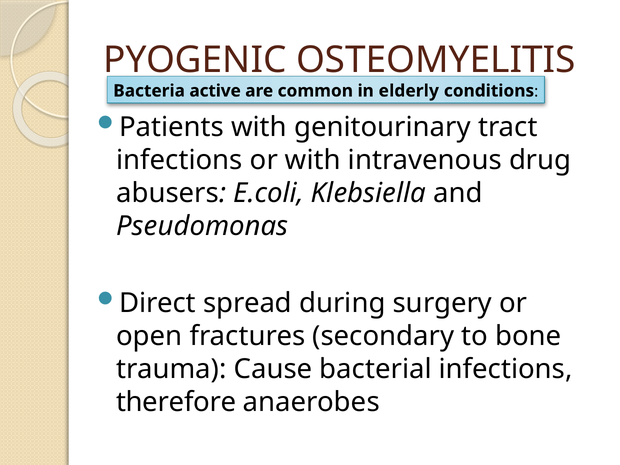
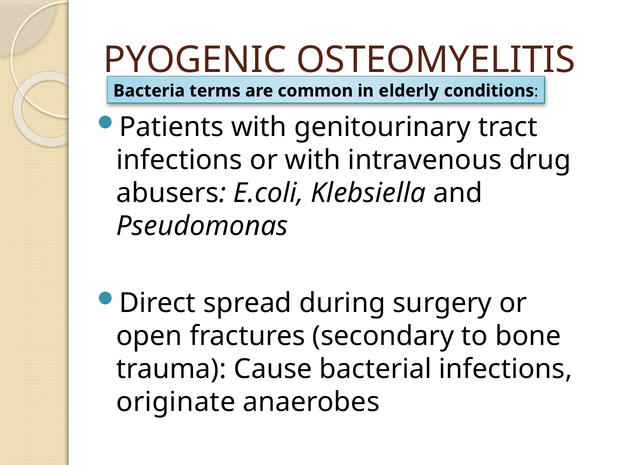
active: active -> terms (215, 91)
therefore: therefore -> originate (176, 402)
